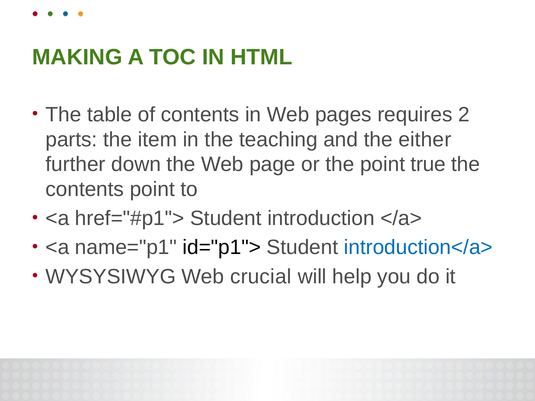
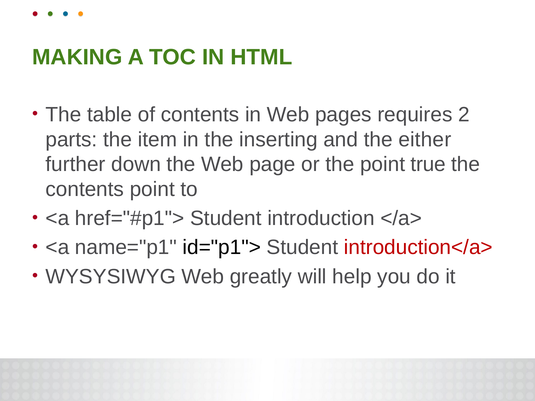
teaching: teaching -> inserting (278, 140)
introduction</a> colour: blue -> red (418, 248)
crucial: crucial -> greatly (261, 277)
